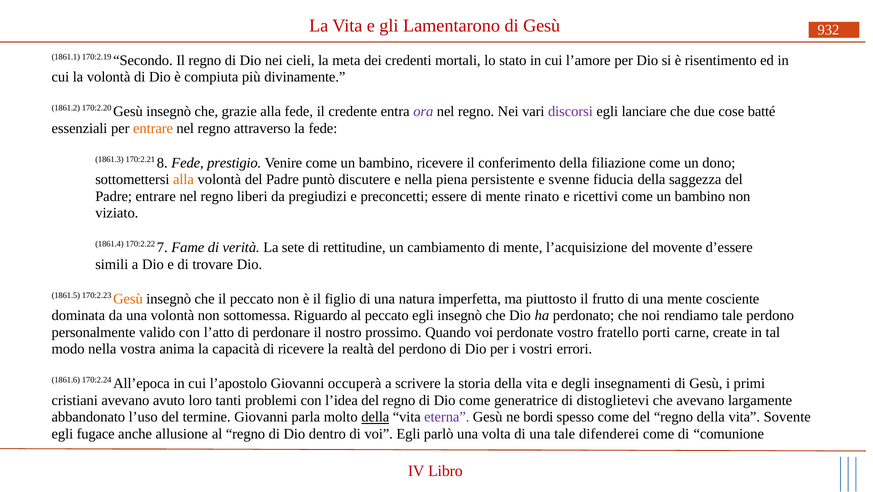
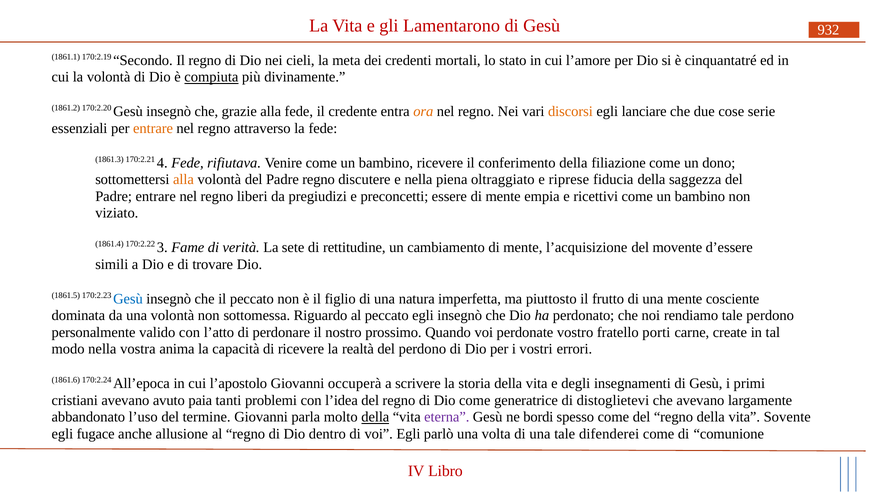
risentimento: risentimento -> cinquantatré (721, 60)
compiuta underline: none -> present (211, 77)
ora colour: purple -> orange (423, 111)
discorsi colour: purple -> orange (570, 111)
batté: batté -> serie (762, 111)
8: 8 -> 4 (162, 163)
prestigio: prestigio -> rifiutava (234, 163)
Padre puntò: puntò -> regno (319, 180)
persistente: persistente -> oltraggiato (503, 180)
svenne: svenne -> riprese (569, 180)
rinato: rinato -> empia (542, 196)
7: 7 -> 3 (162, 247)
Gesù colour: orange -> blue (128, 299)
loro: loro -> paia (200, 400)
